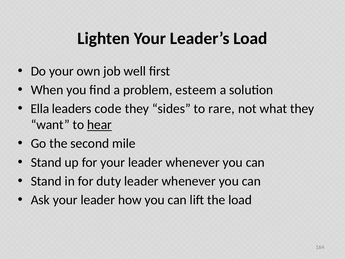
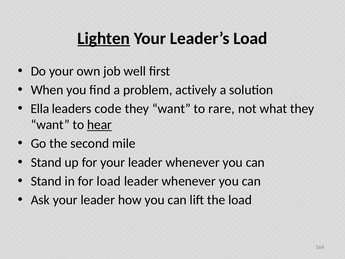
Lighten underline: none -> present (104, 38)
esteem: esteem -> actively (196, 90)
sides: sides -> want (171, 109)
for duty: duty -> load (109, 181)
